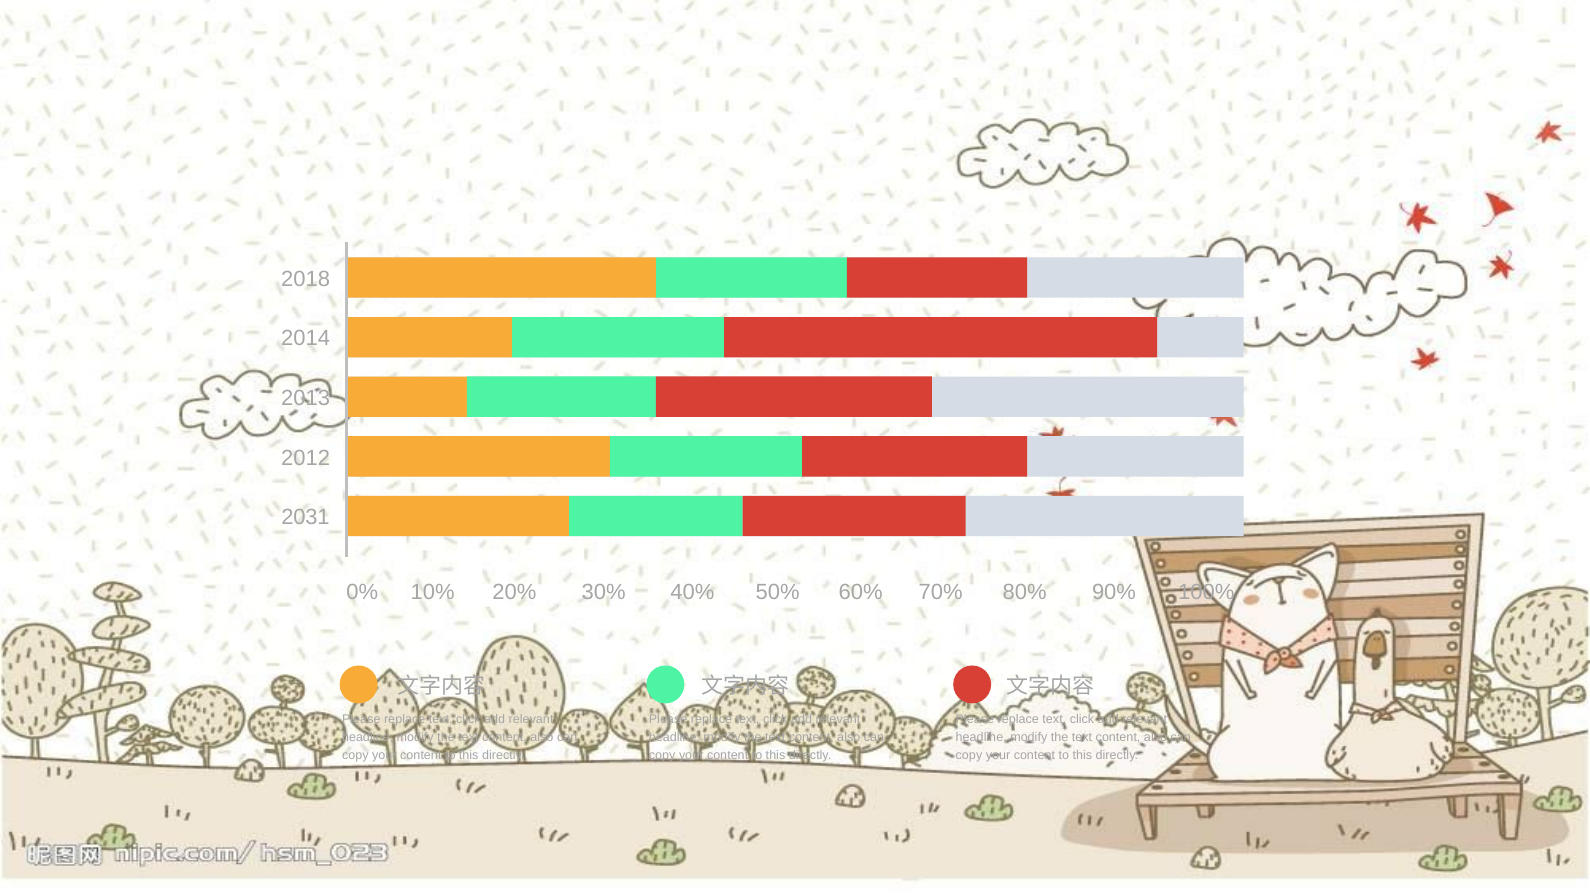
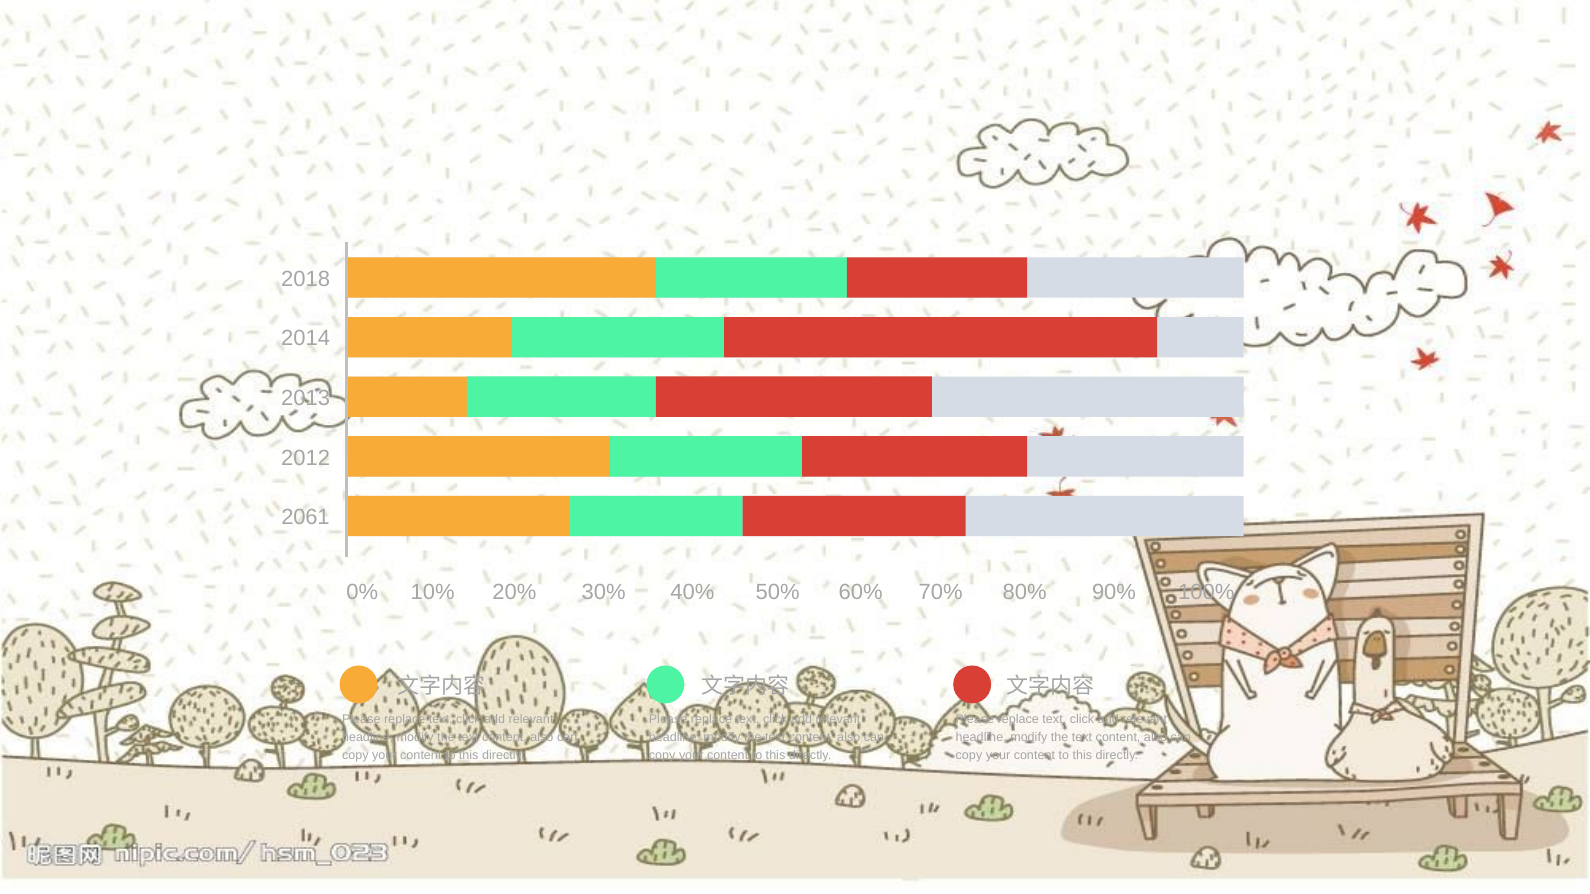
2031: 2031 -> 2061 (306, 518)
